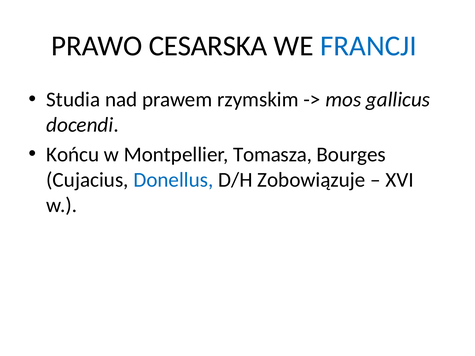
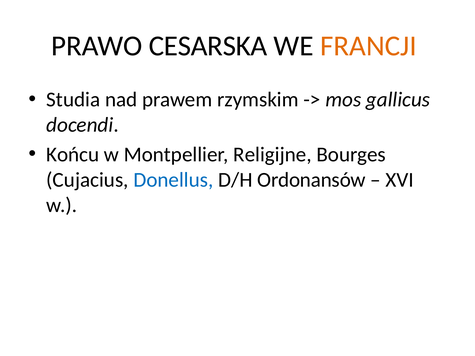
FRANCJI colour: blue -> orange (368, 46)
Tomasza: Tomasza -> Religijne (272, 155)
Zobowiązuje: Zobowiązuje -> Ordonansów (311, 180)
